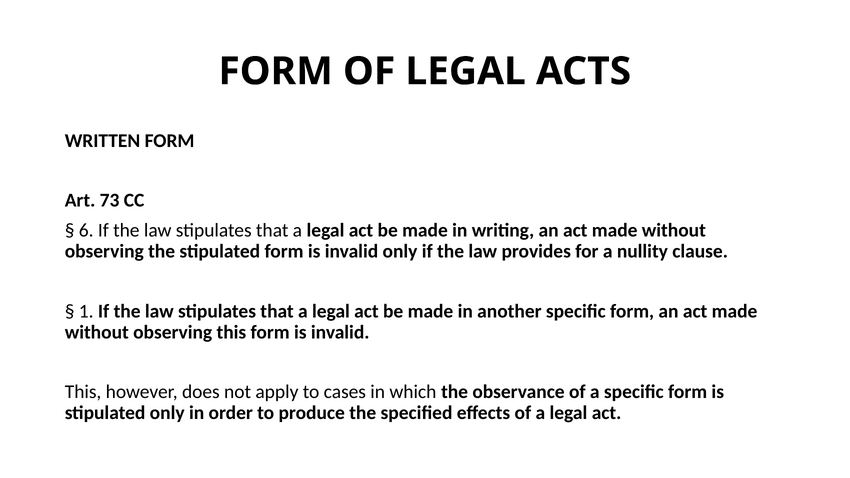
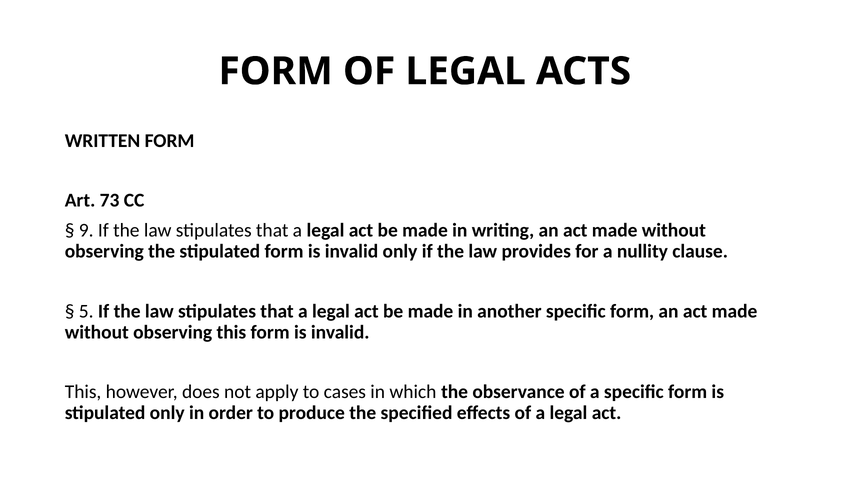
6: 6 -> 9 (86, 231)
1: 1 -> 5 (86, 311)
